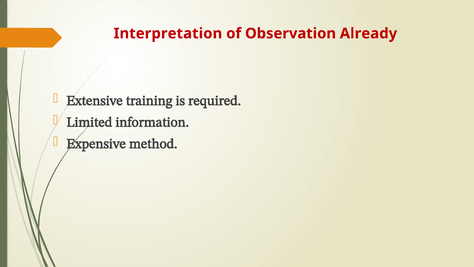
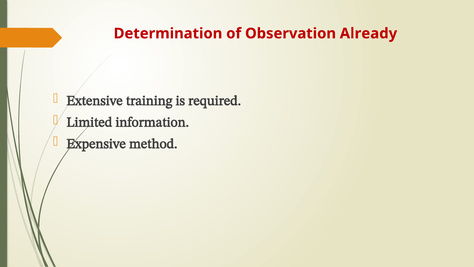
Interpretation: Interpretation -> Determination (168, 33)
